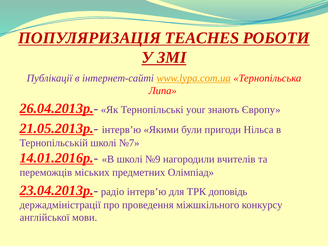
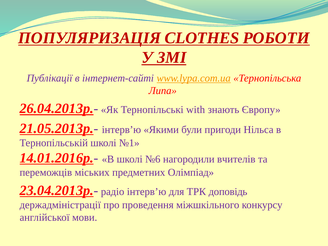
TEACHES: TEACHES -> CLOTHES (202, 38)
your: your -> with (196, 110)
№7: №7 -> №1 (129, 143)
№9: №9 -> №6 (153, 159)
